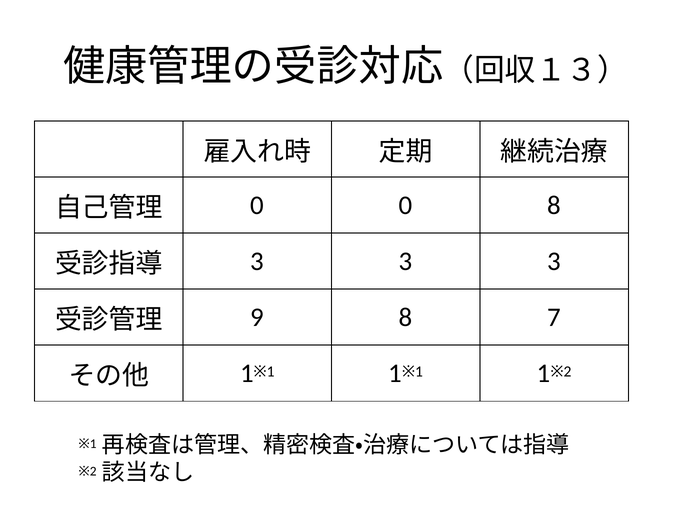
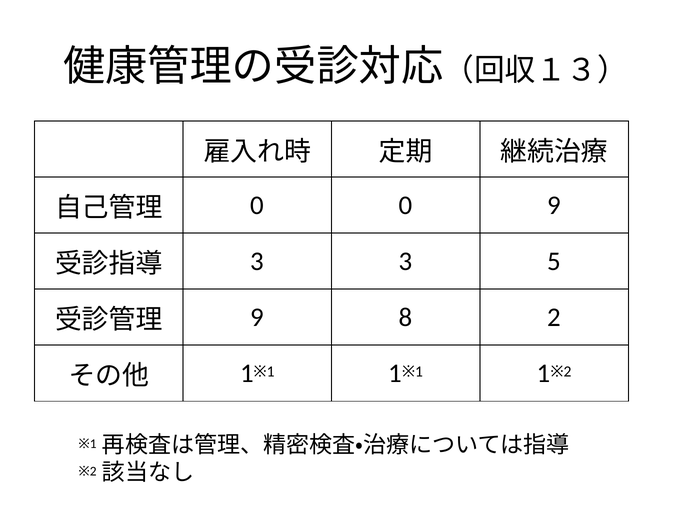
0 8: 8 -> 9 (554, 205)
3 3 3: 3 -> 5 (554, 261)
8 7: 7 -> 2 (554, 317)
